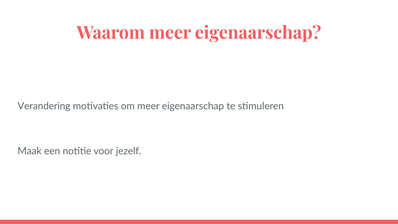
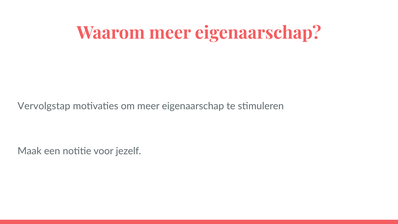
Verandering: Verandering -> Vervolgstap (44, 106)
